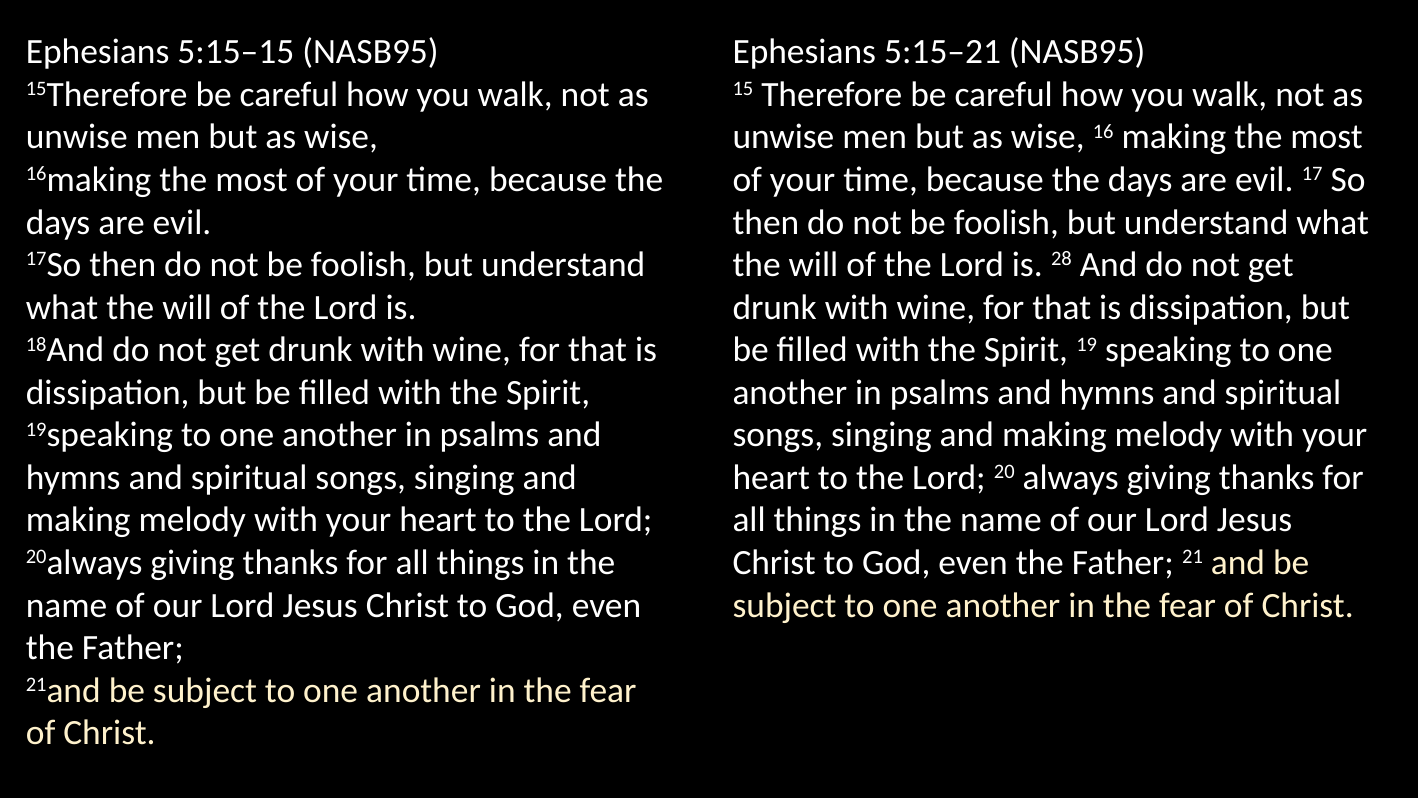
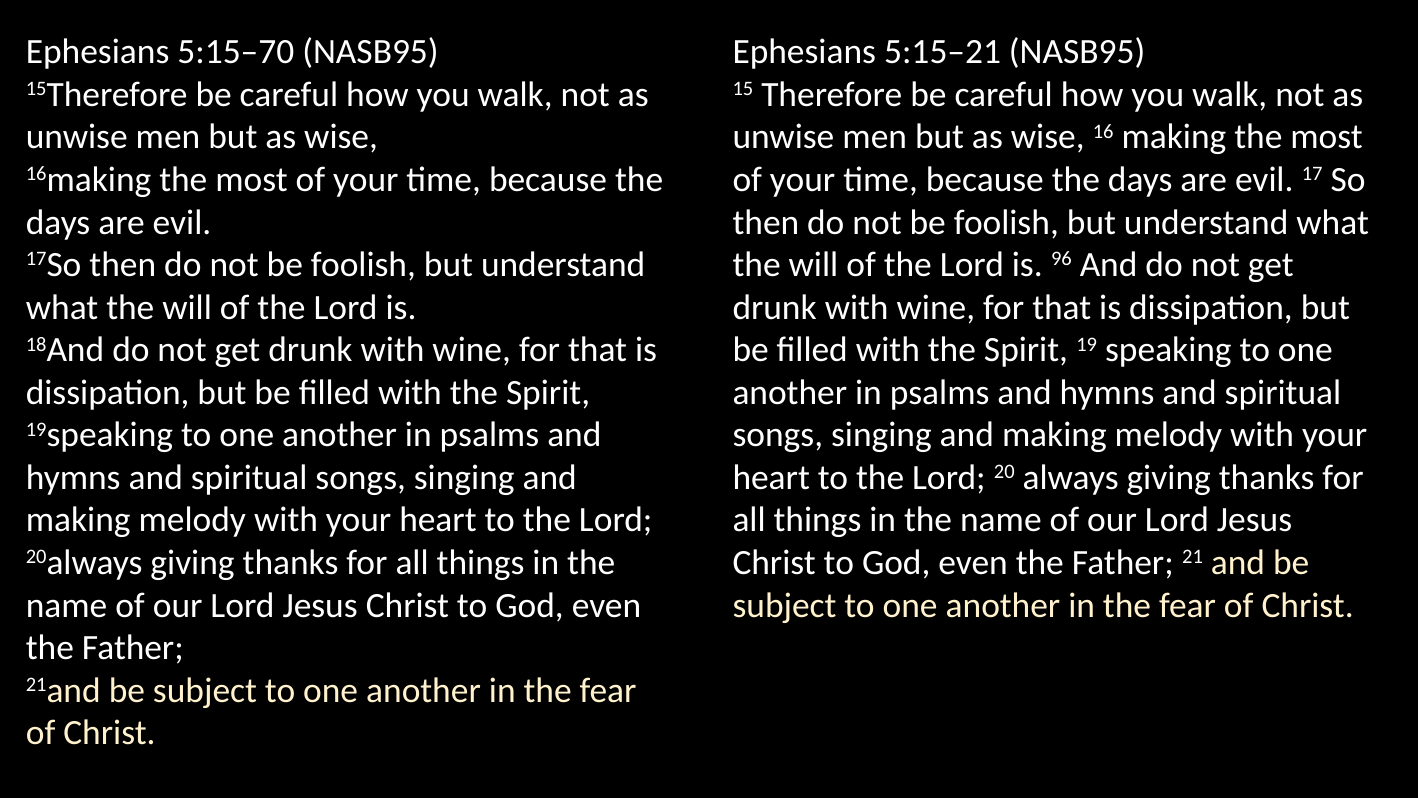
5:15–15: 5:15–15 -> 5:15–70 (236, 52)
28: 28 -> 96 (1061, 259)
